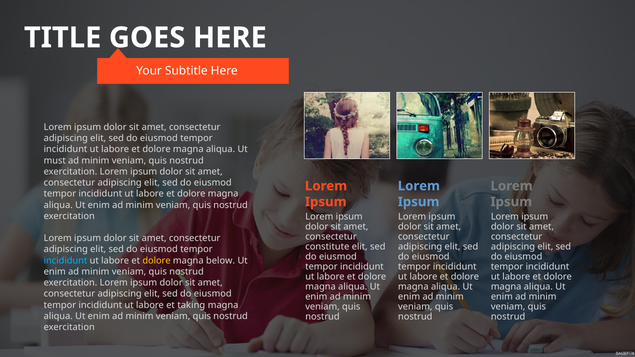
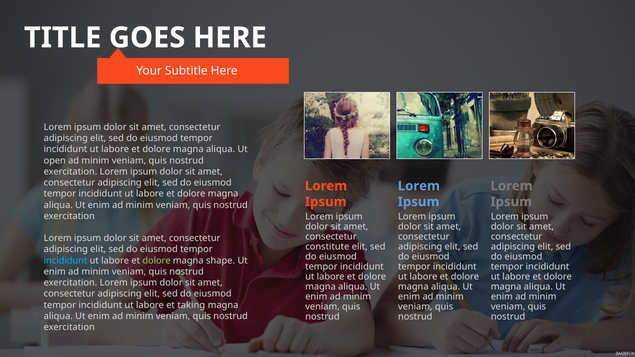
must: must -> open (55, 161)
dolore colour: yellow -> light green (157, 261)
below: below -> shape (221, 261)
